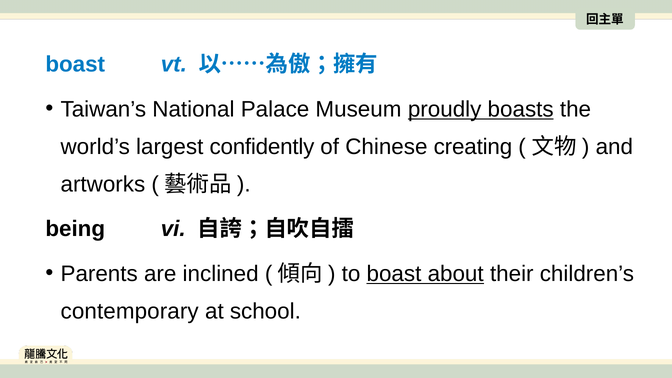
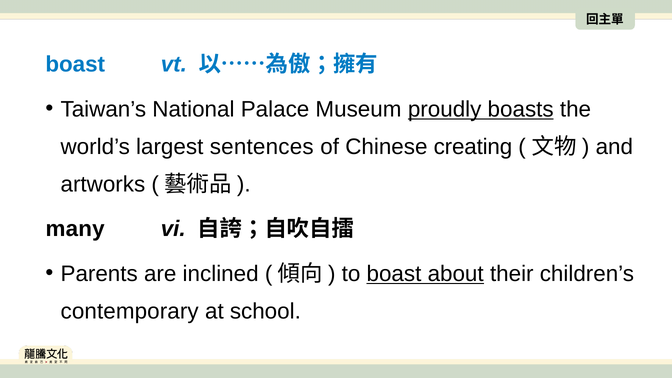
confidently: confidently -> sentences (262, 147)
being: being -> many (75, 229)
